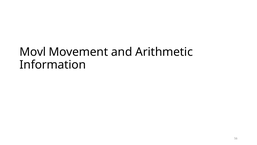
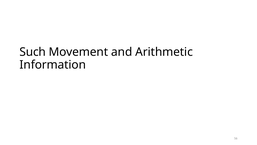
Movl: Movl -> Such (33, 52)
